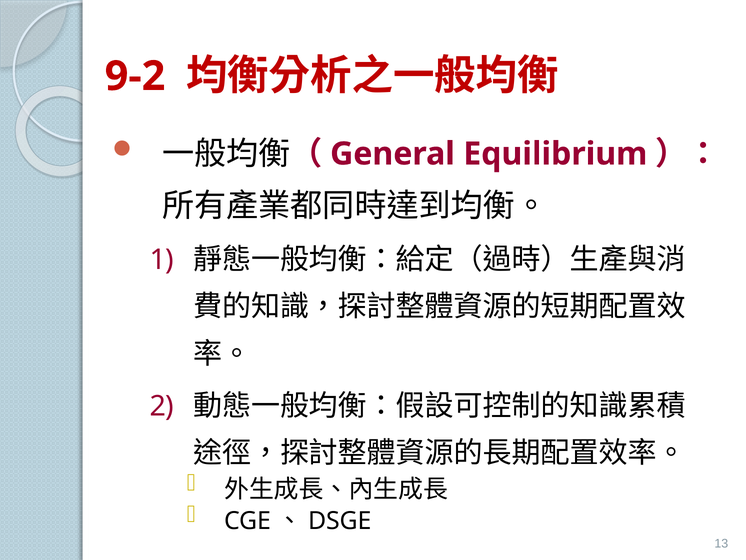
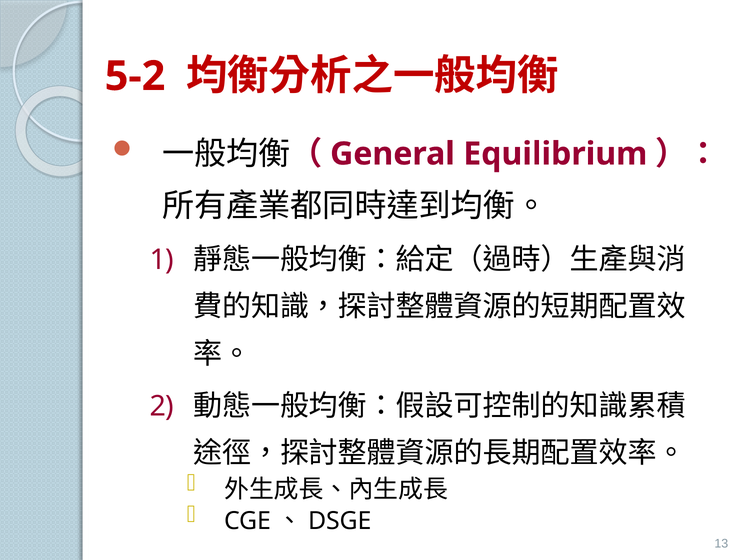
9-2: 9-2 -> 5-2 (135, 76)
